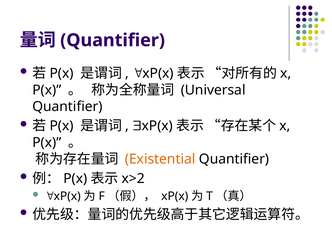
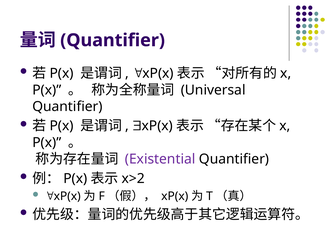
Existential colour: orange -> purple (160, 159)
